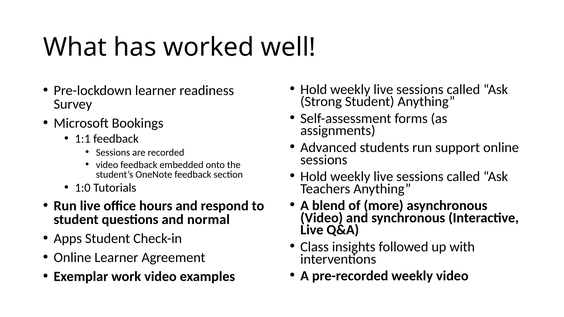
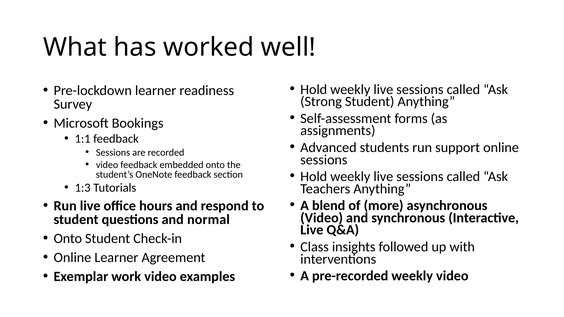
1:0: 1:0 -> 1:3 (83, 188)
Apps: Apps -> Onto (68, 239)
